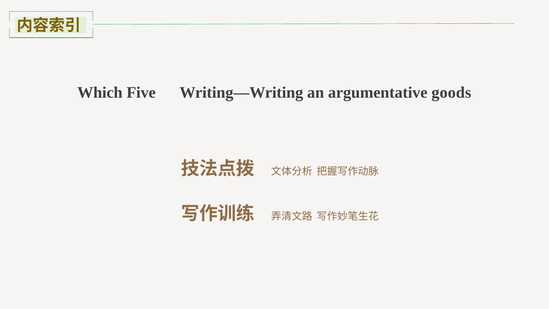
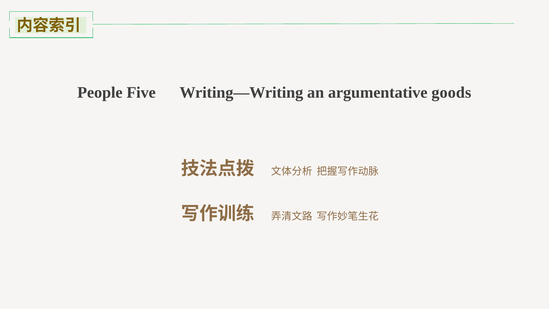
Which: Which -> People (100, 92)
